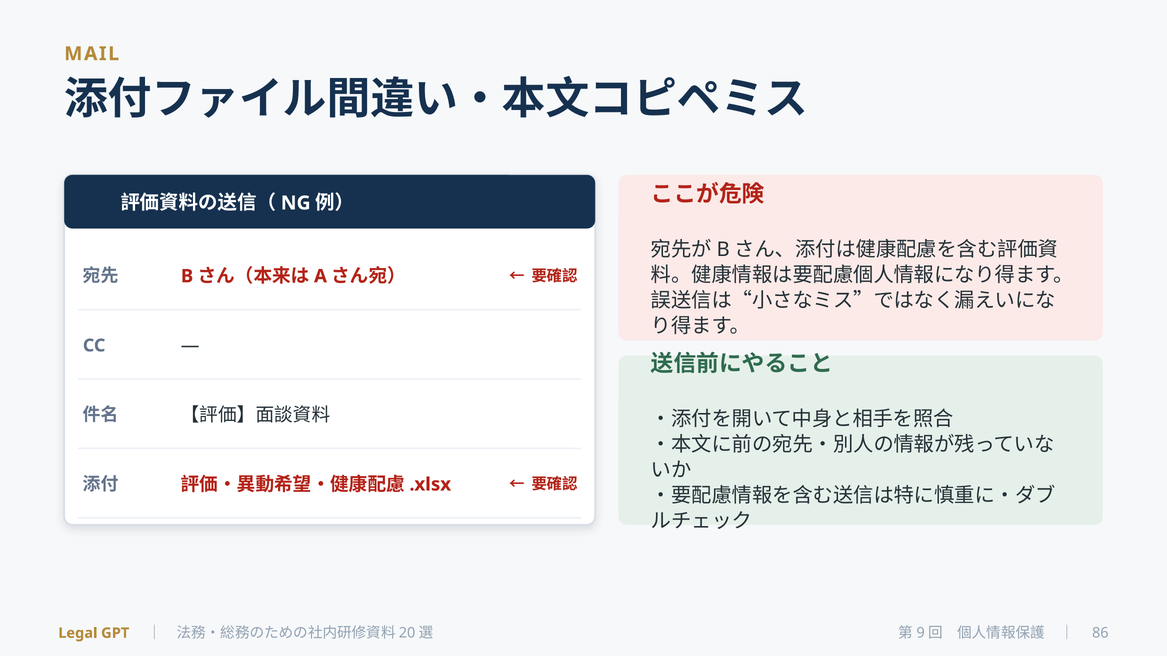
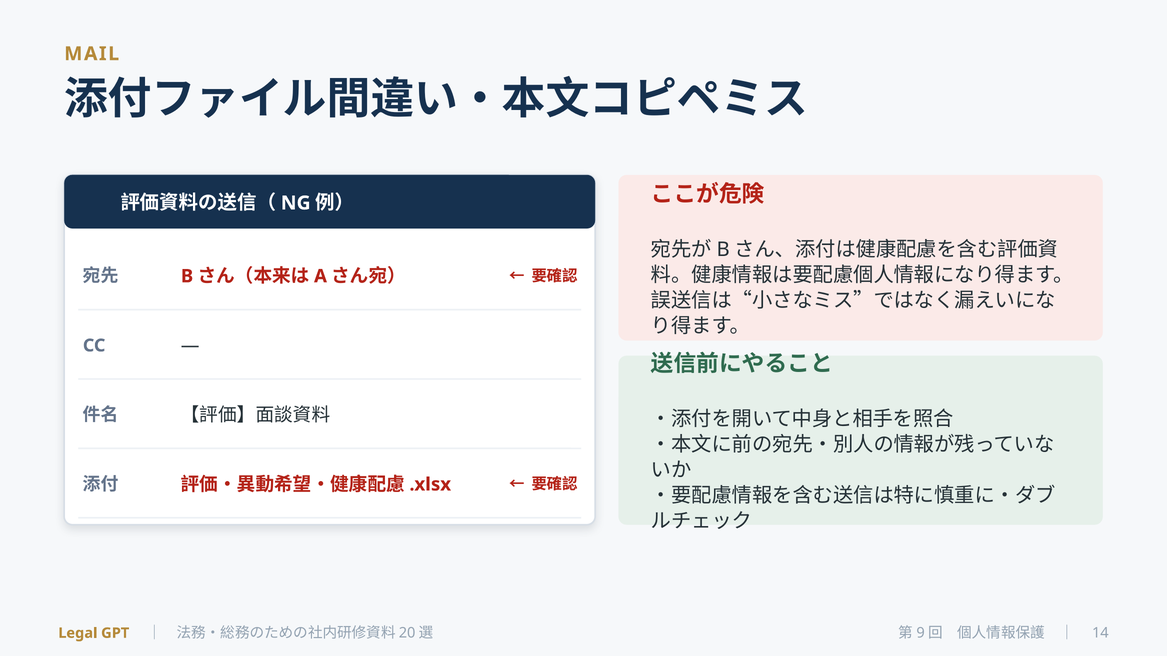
86: 86 -> 14 (1100, 633)
